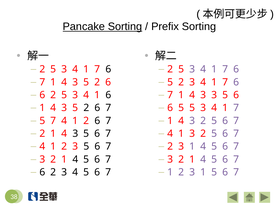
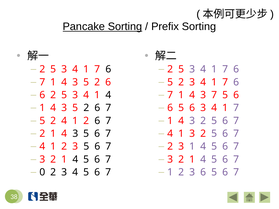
4 1 6: 6 -> 4 (108, 95)
3 3: 3 -> 7 (214, 95)
5: 5 -> 6 (192, 108)
7: 7 -> 2 (53, 121)
6: 6 -> 0 (42, 172)
1 2 3 1: 1 -> 6 (203, 172)
